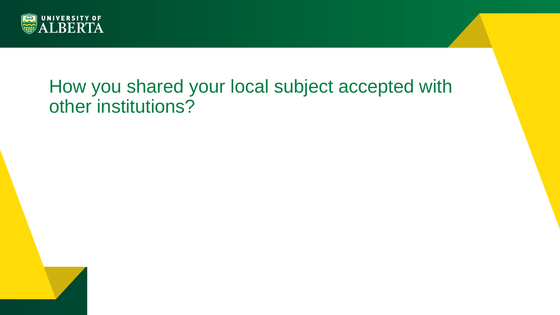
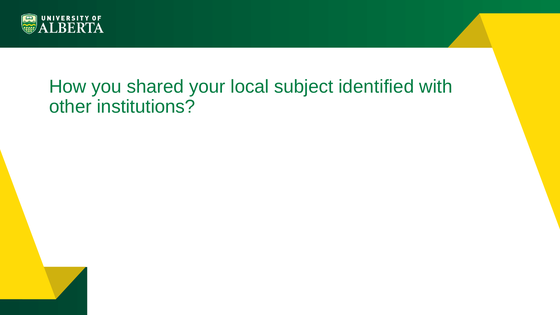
accepted: accepted -> identified (376, 87)
